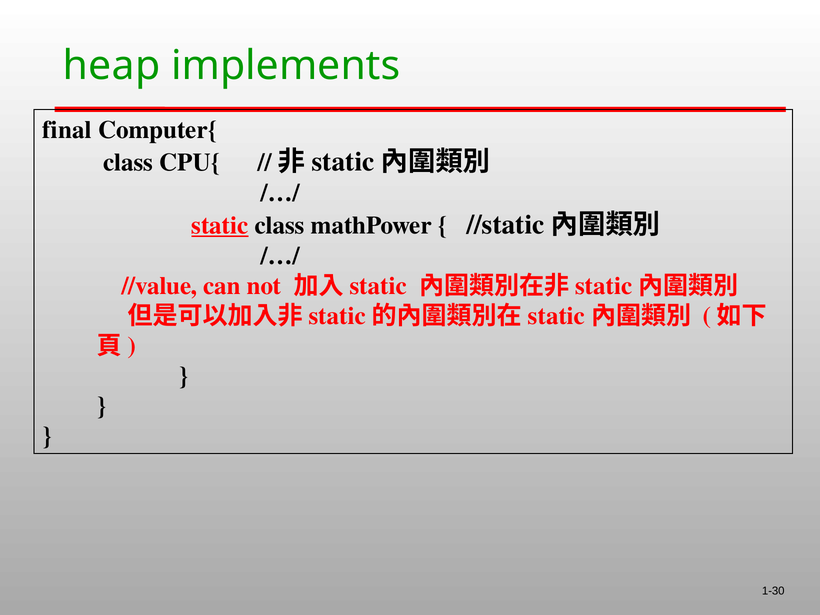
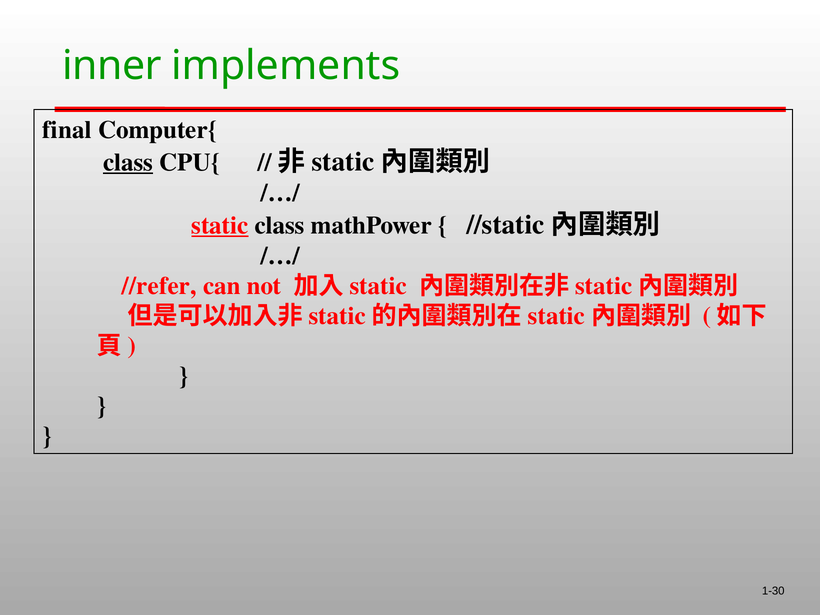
heap: heap -> inner (112, 66)
class underline: none -> present (128, 163)
//value: //value -> //refer (159, 286)
